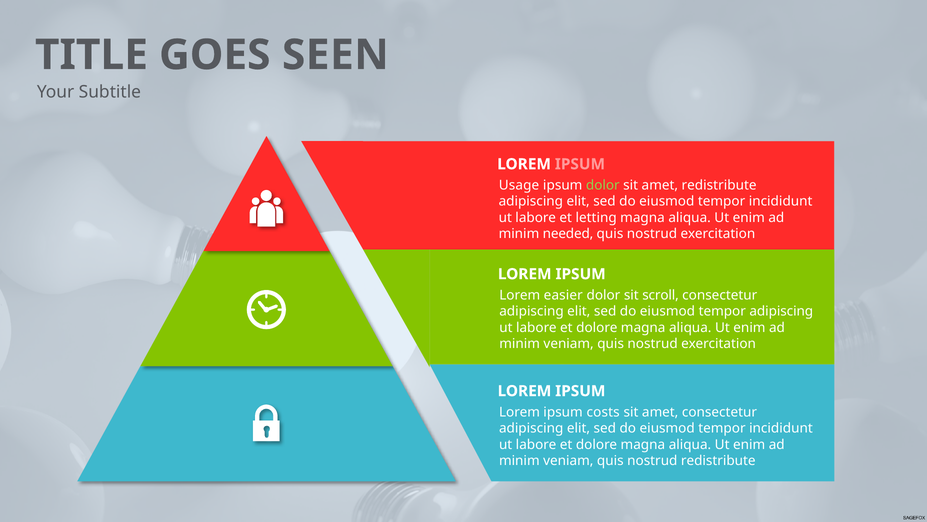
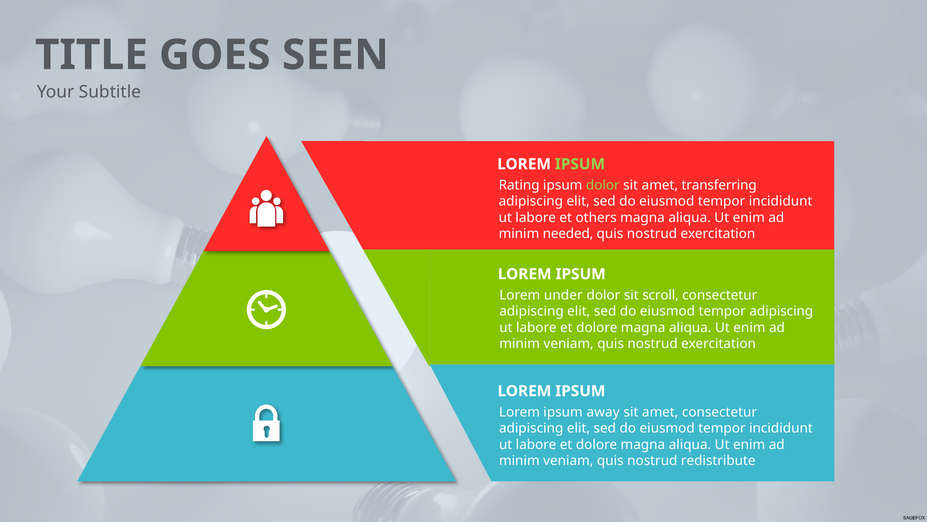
IPSUM colour: pink -> light green (580, 164)
Usage: Usage -> Rating (519, 185)
amet redistribute: redistribute -> transferring (719, 185)
letting: letting -> others (596, 218)
easier: easier -> under (563, 295)
costs: costs -> away (603, 412)
